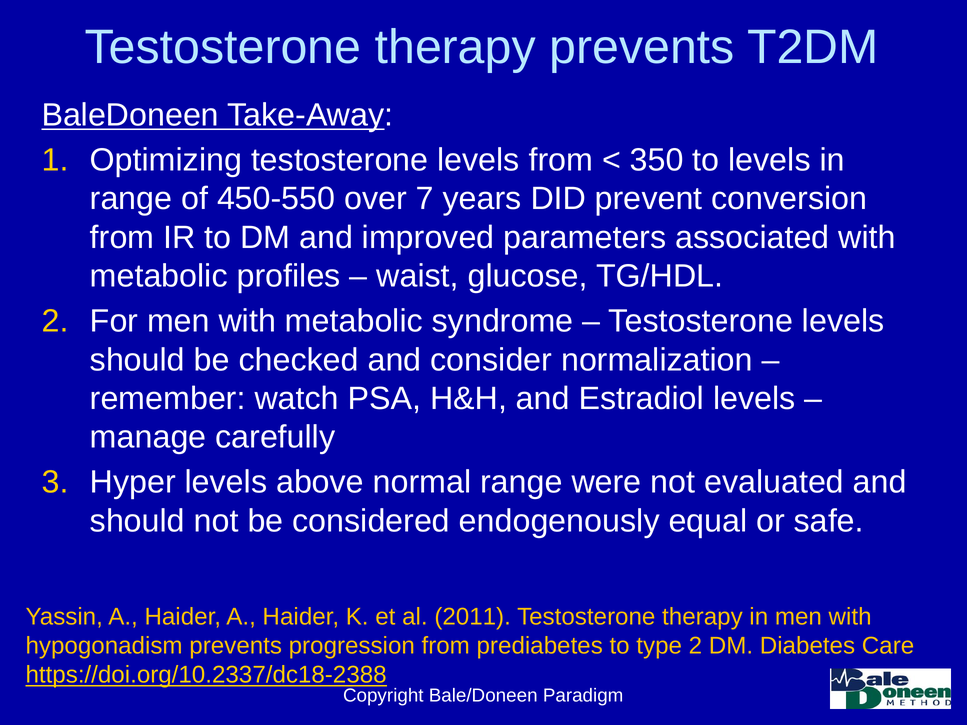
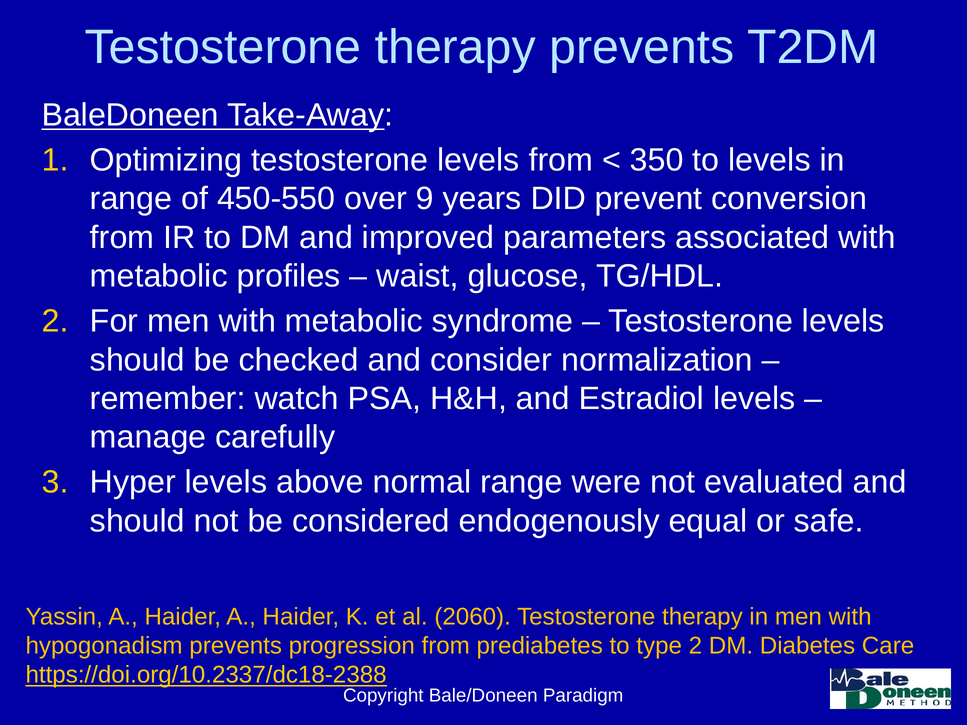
7: 7 -> 9 (425, 199)
2011: 2011 -> 2060 (473, 617)
